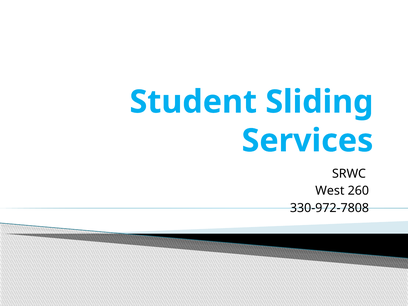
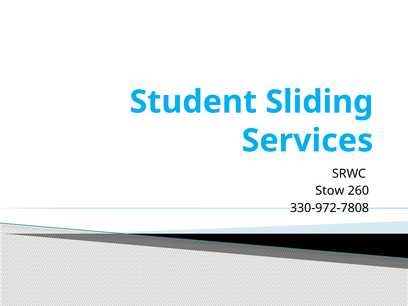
West: West -> Stow (330, 191)
